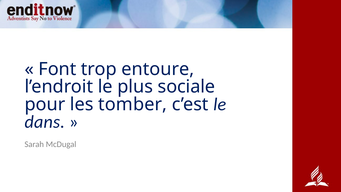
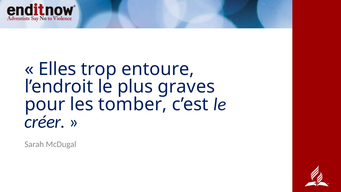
Font: Font -> Elles (57, 69)
sociale: sociale -> graves (186, 87)
dans: dans -> créer (45, 122)
